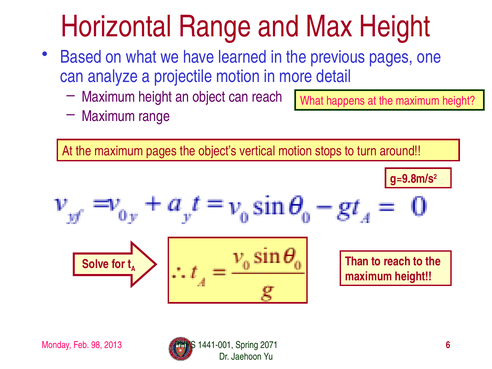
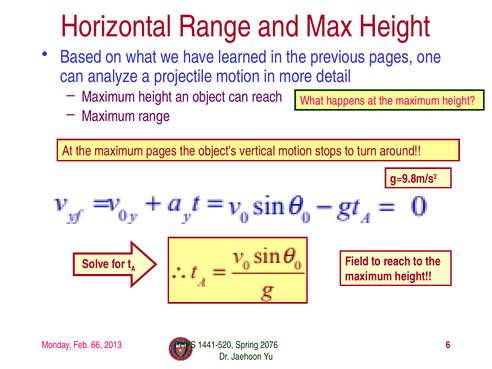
Than: Than -> Field (357, 262)
98: 98 -> 66 (97, 345)
1441-001: 1441-001 -> 1441-520 (216, 345)
2071: 2071 -> 2076 (269, 345)
